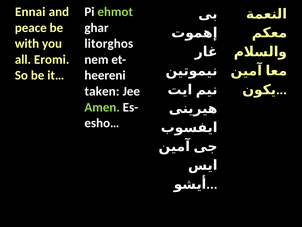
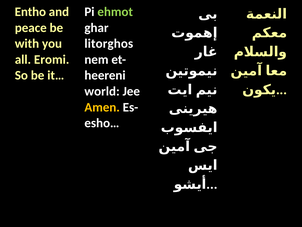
Ennai: Ennai -> Entho (30, 12)
taken: taken -> world (102, 91)
Amen colour: light green -> yellow (102, 107)
